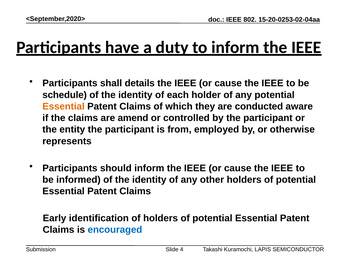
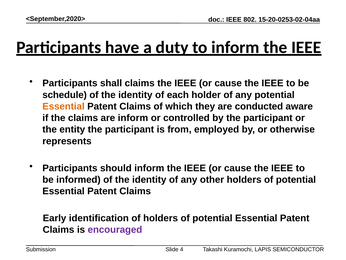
shall details: details -> claims (140, 83)
are amend: amend -> inform (133, 118)
encouraged colour: blue -> purple (115, 229)
